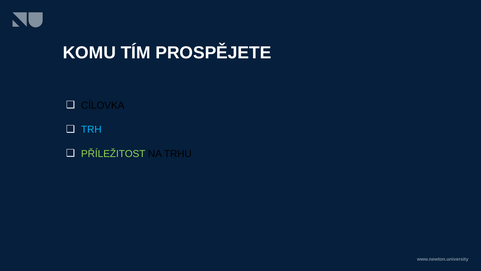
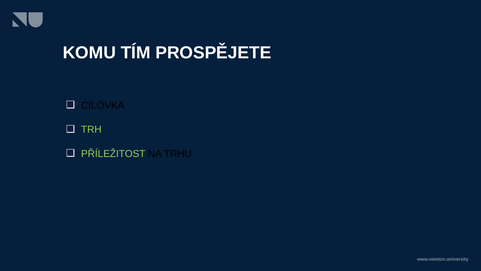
TRH colour: light blue -> light green (91, 129)
